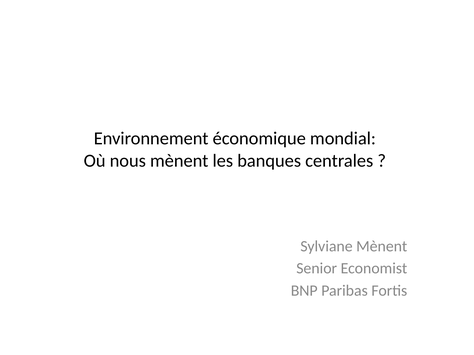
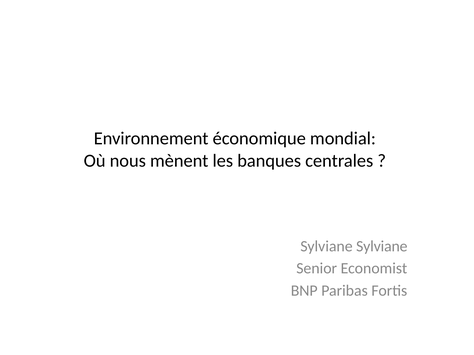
Sylviane Mènent: Mènent -> Sylviane (382, 247)
